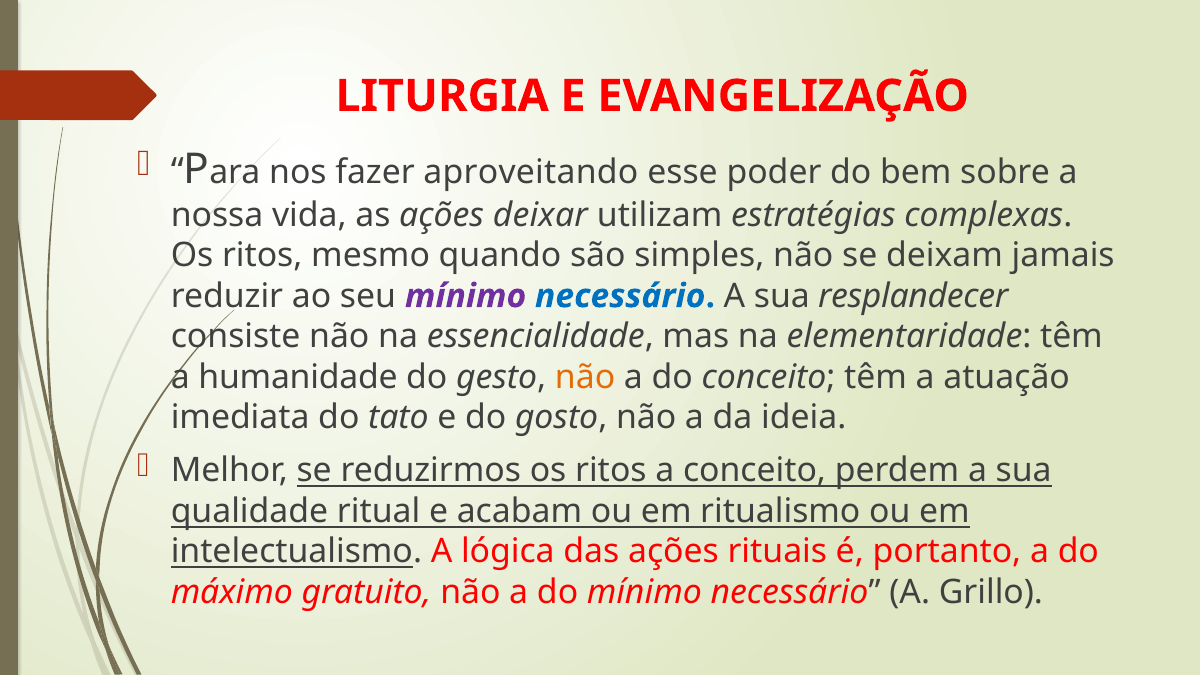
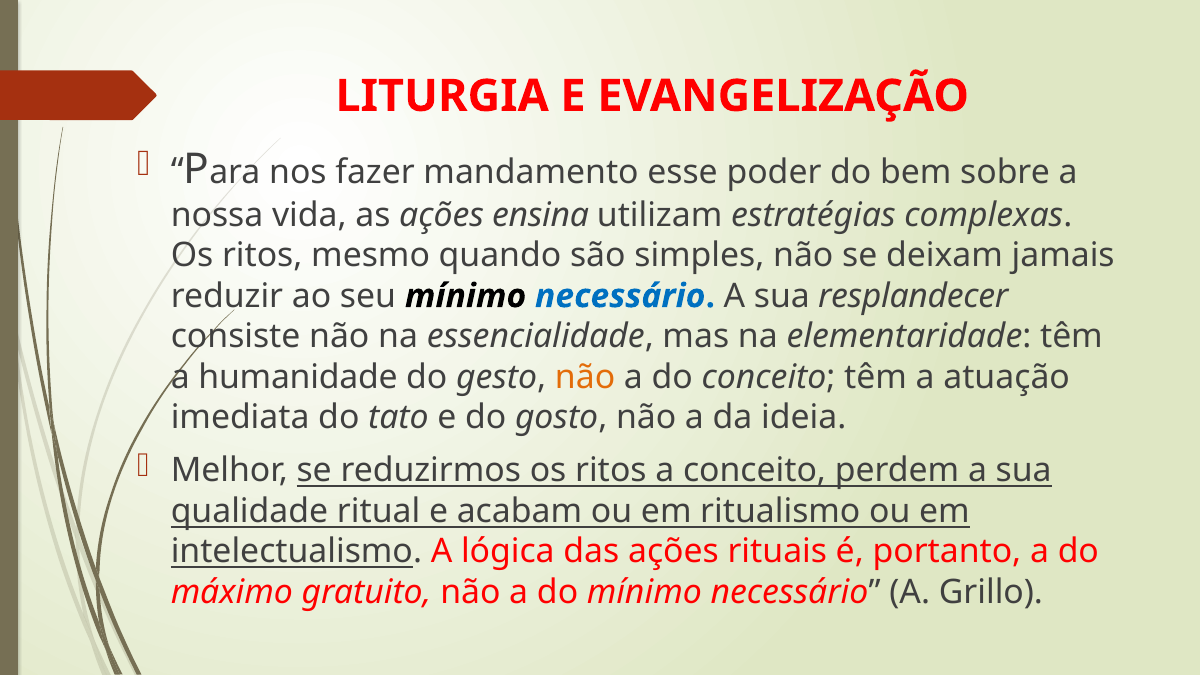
aproveitando: aproveitando -> mandamento (531, 173)
deixar: deixar -> ensina (541, 215)
mínimo colour: purple -> black (466, 296)
